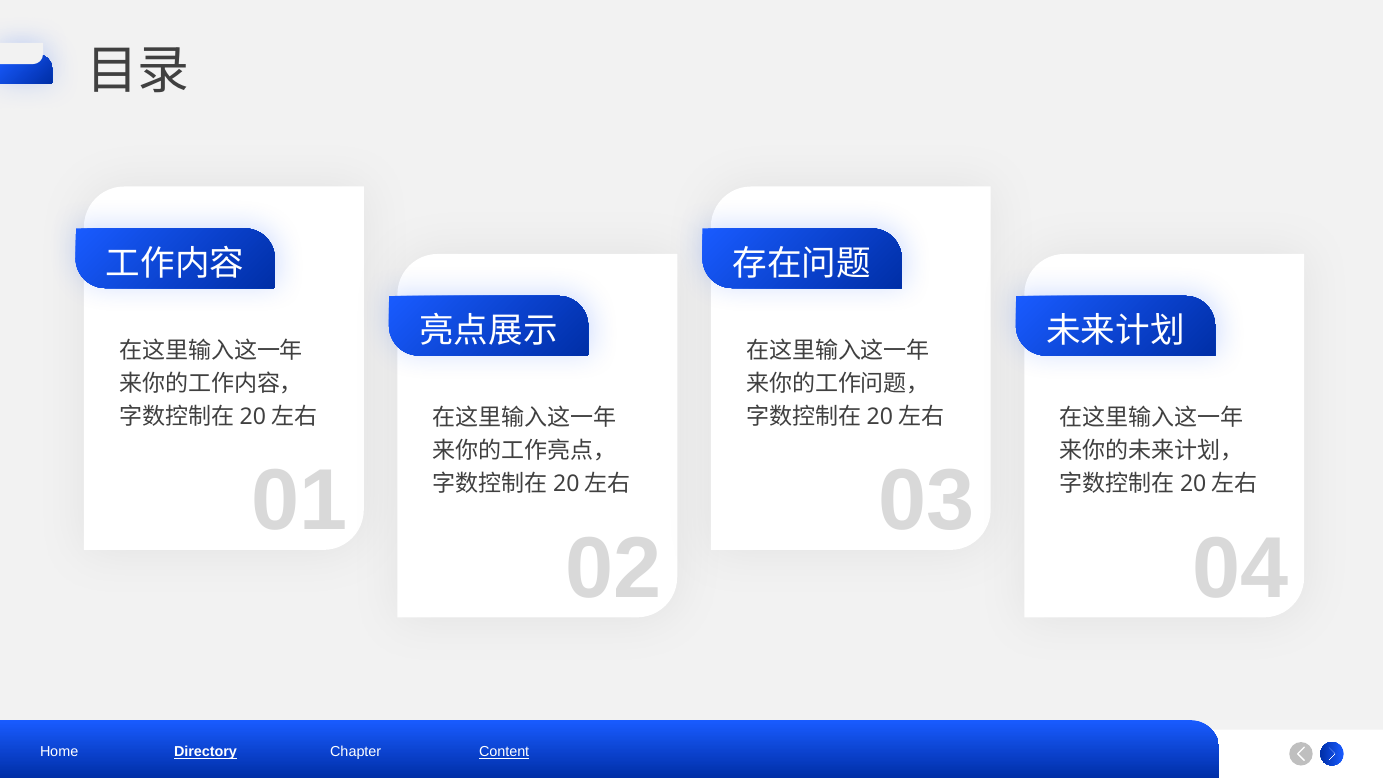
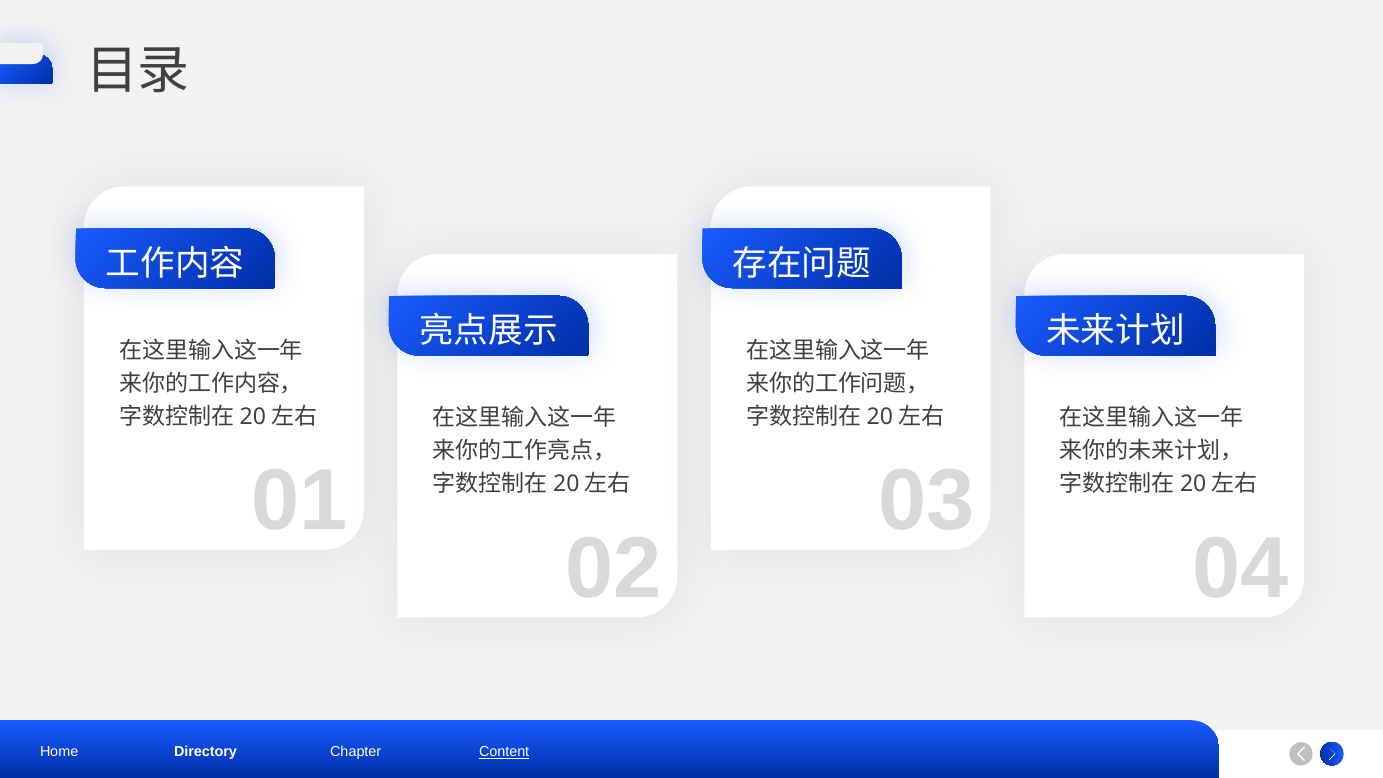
Directory underline: present -> none (206, 752)
